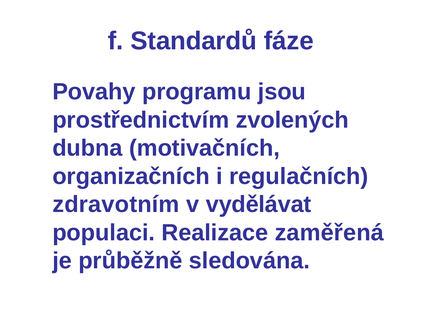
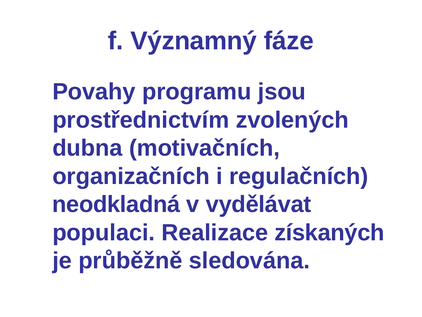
Standardů: Standardů -> Významný (194, 41)
zdravotním: zdravotním -> neodkladná (116, 204)
zaměřená: zaměřená -> získaných (329, 232)
